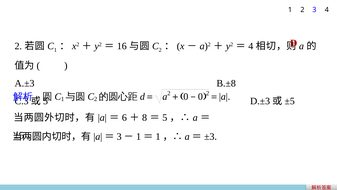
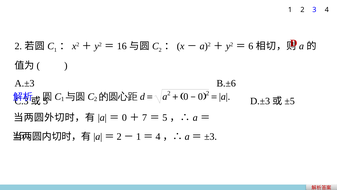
4: 4 -> 6 (251, 46)
B.±8: B.±8 -> B.±6 (226, 83)
6: 6 -> 0 (124, 118)
8: 8 -> 7 (145, 118)
3: 3 -> 2 (119, 136)
1: 1 -> 4 (158, 136)
